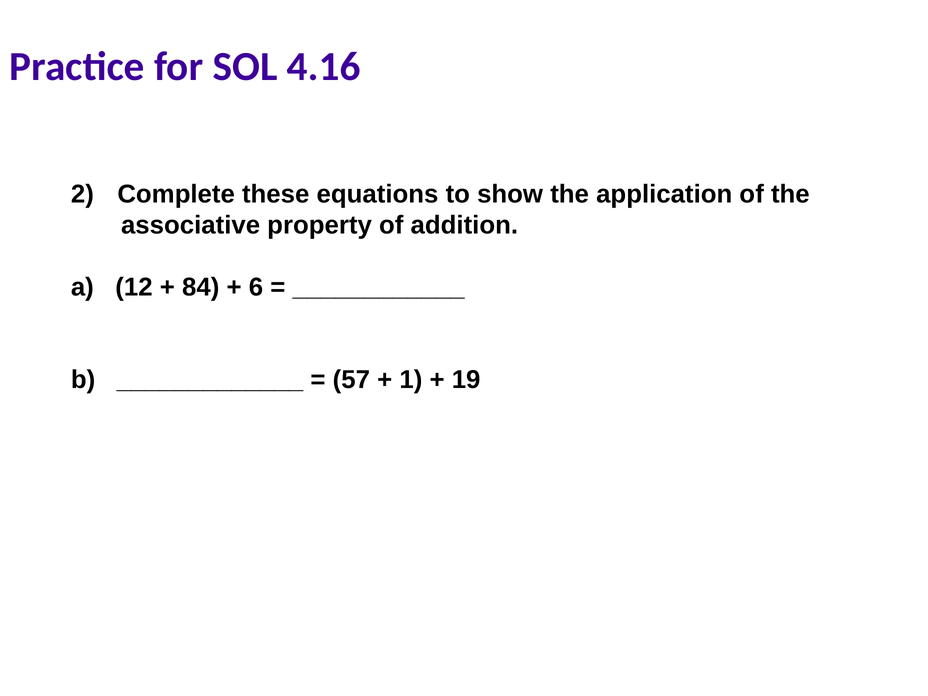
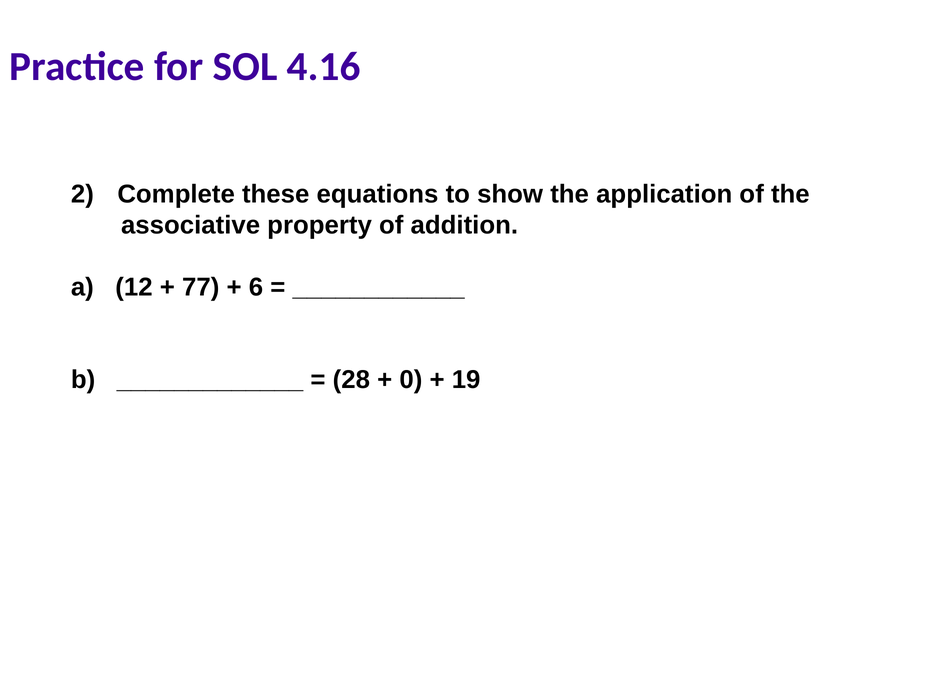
84: 84 -> 77 (201, 287)
57: 57 -> 28 (351, 380)
1: 1 -> 0 (411, 380)
